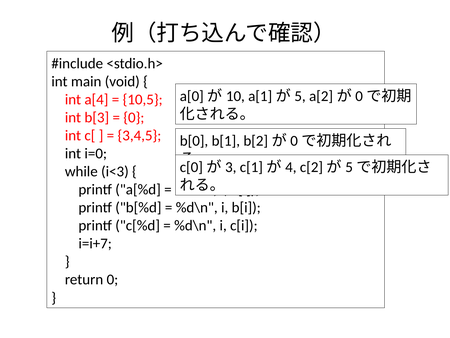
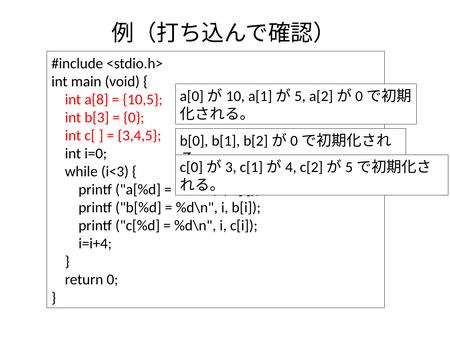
a[4: a[4 -> a[8 (96, 99)
i=i+7: i=i+7 -> i=i+4 (95, 243)
